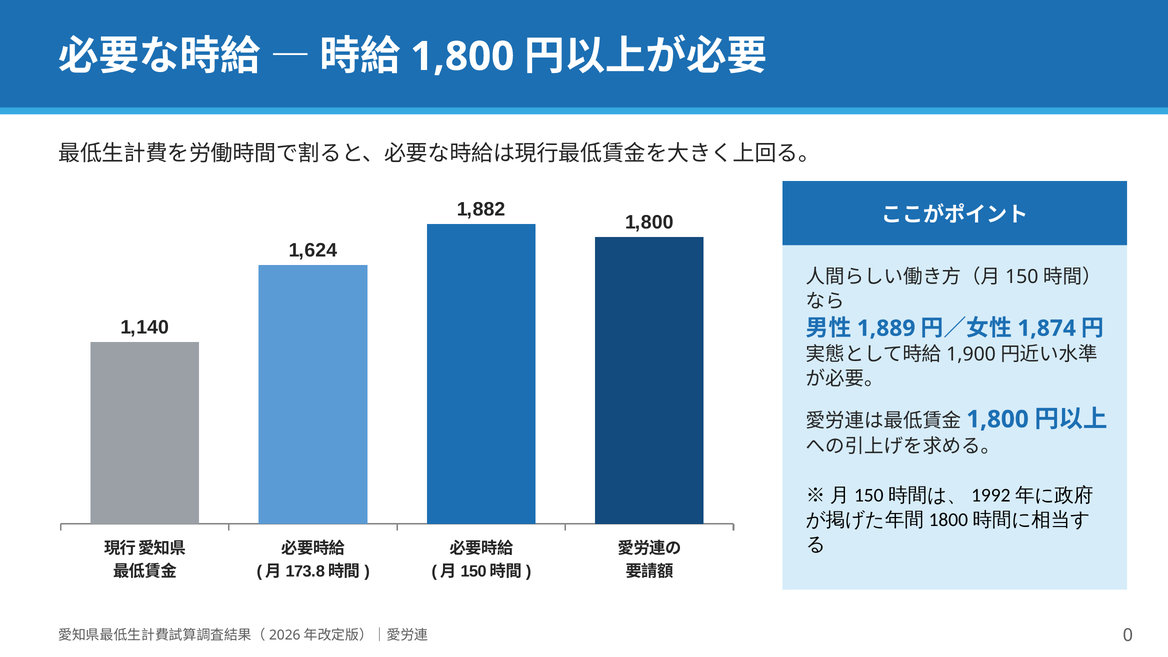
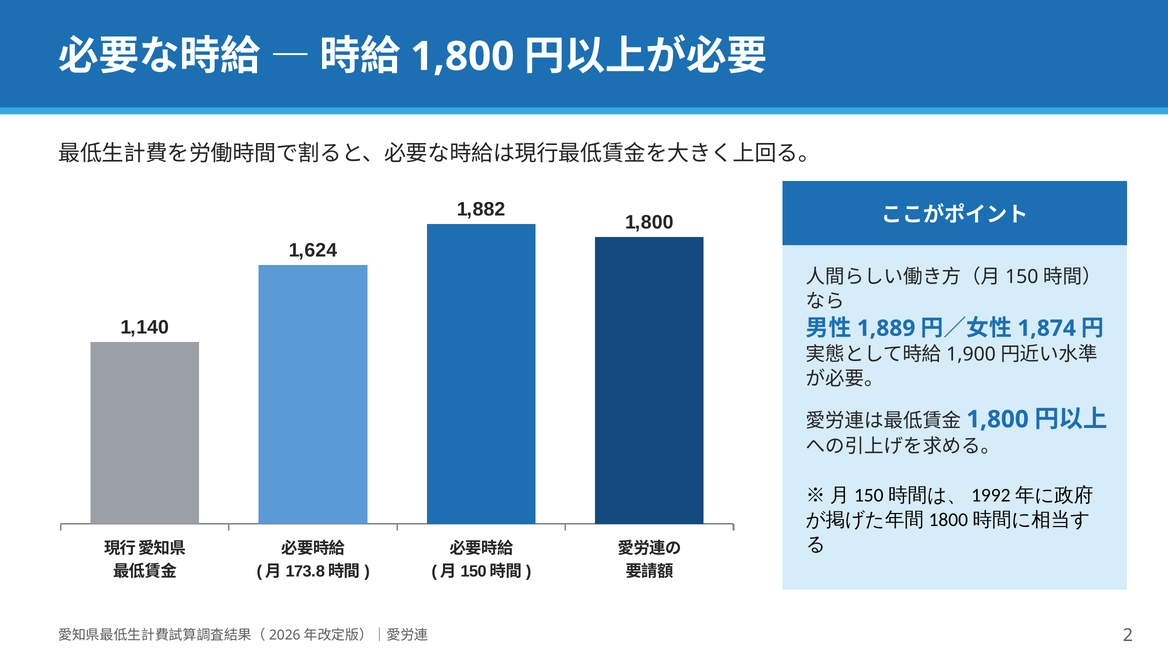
0: 0 -> 2 (1128, 635)
